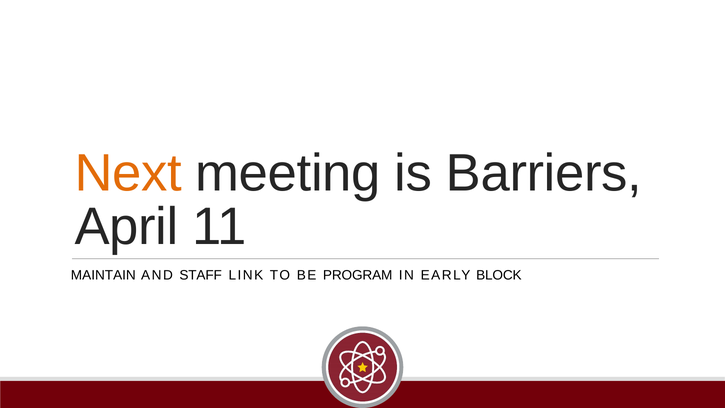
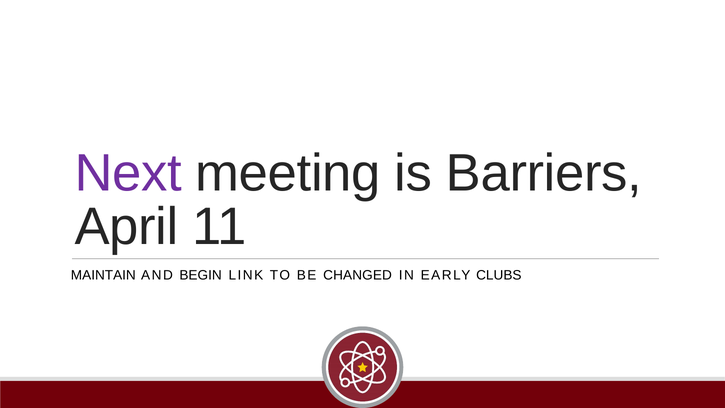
Next colour: orange -> purple (128, 173)
STAFF: STAFF -> BEGIN (201, 275)
PROGRAM: PROGRAM -> CHANGED (358, 275)
BLOCK: BLOCK -> CLUBS (499, 275)
